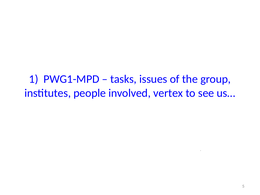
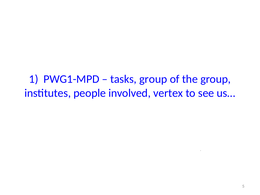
tasks issues: issues -> group (153, 79)
